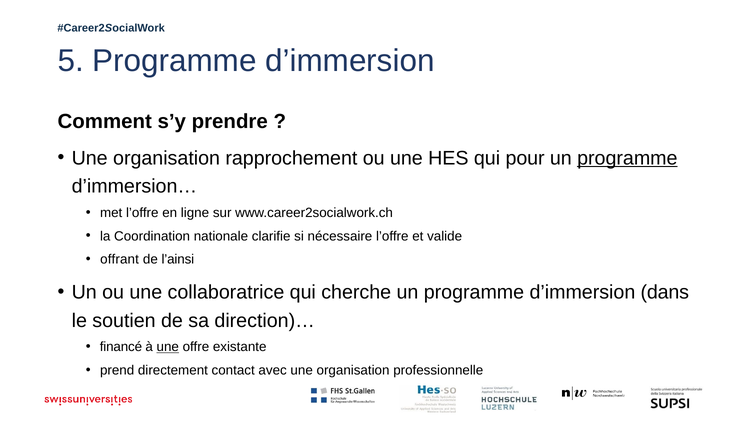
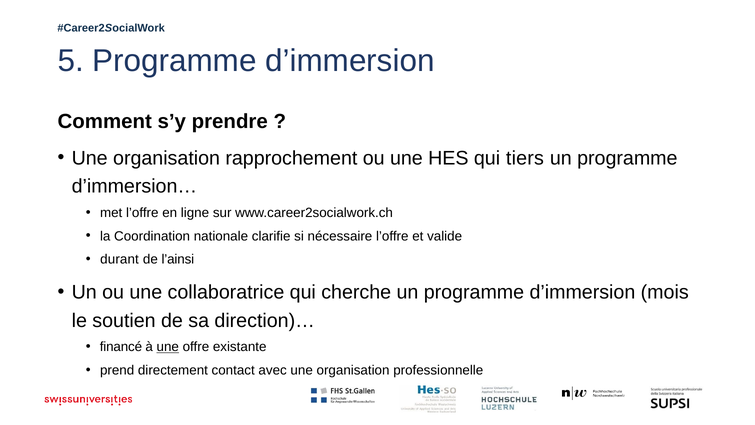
pour: pour -> tiers (525, 158)
programme underline: present -> none (627, 158)
offrant: offrant -> durant (120, 259)
dans: dans -> mois (665, 292)
